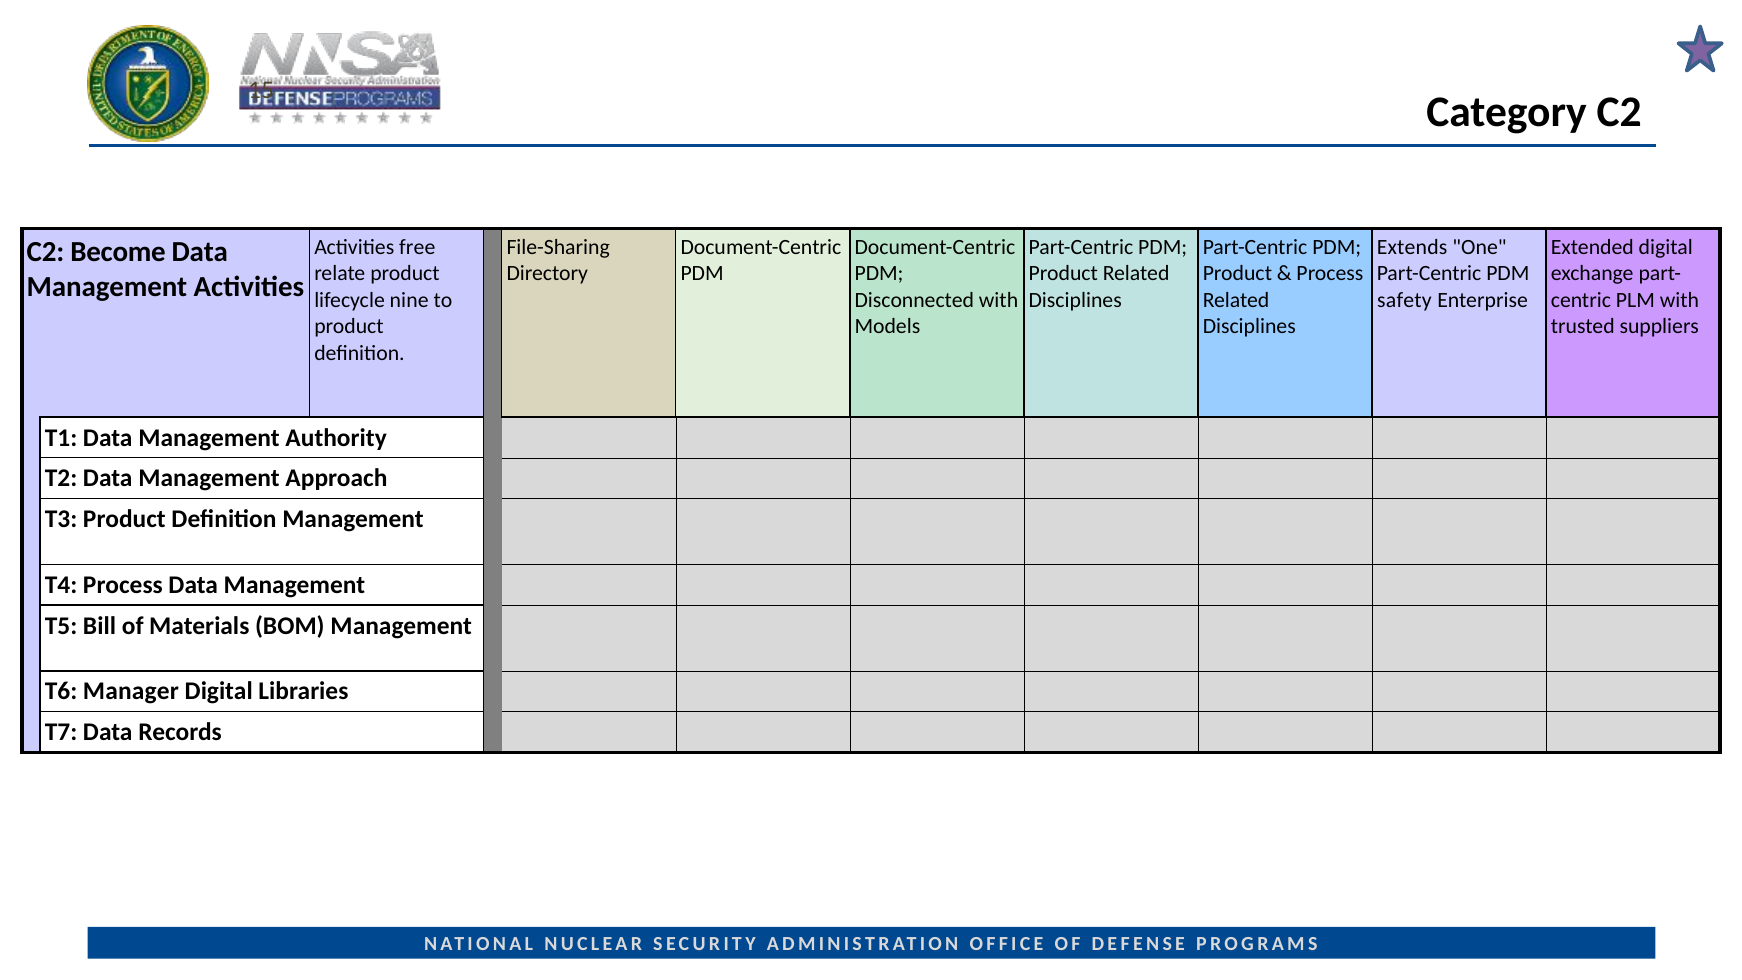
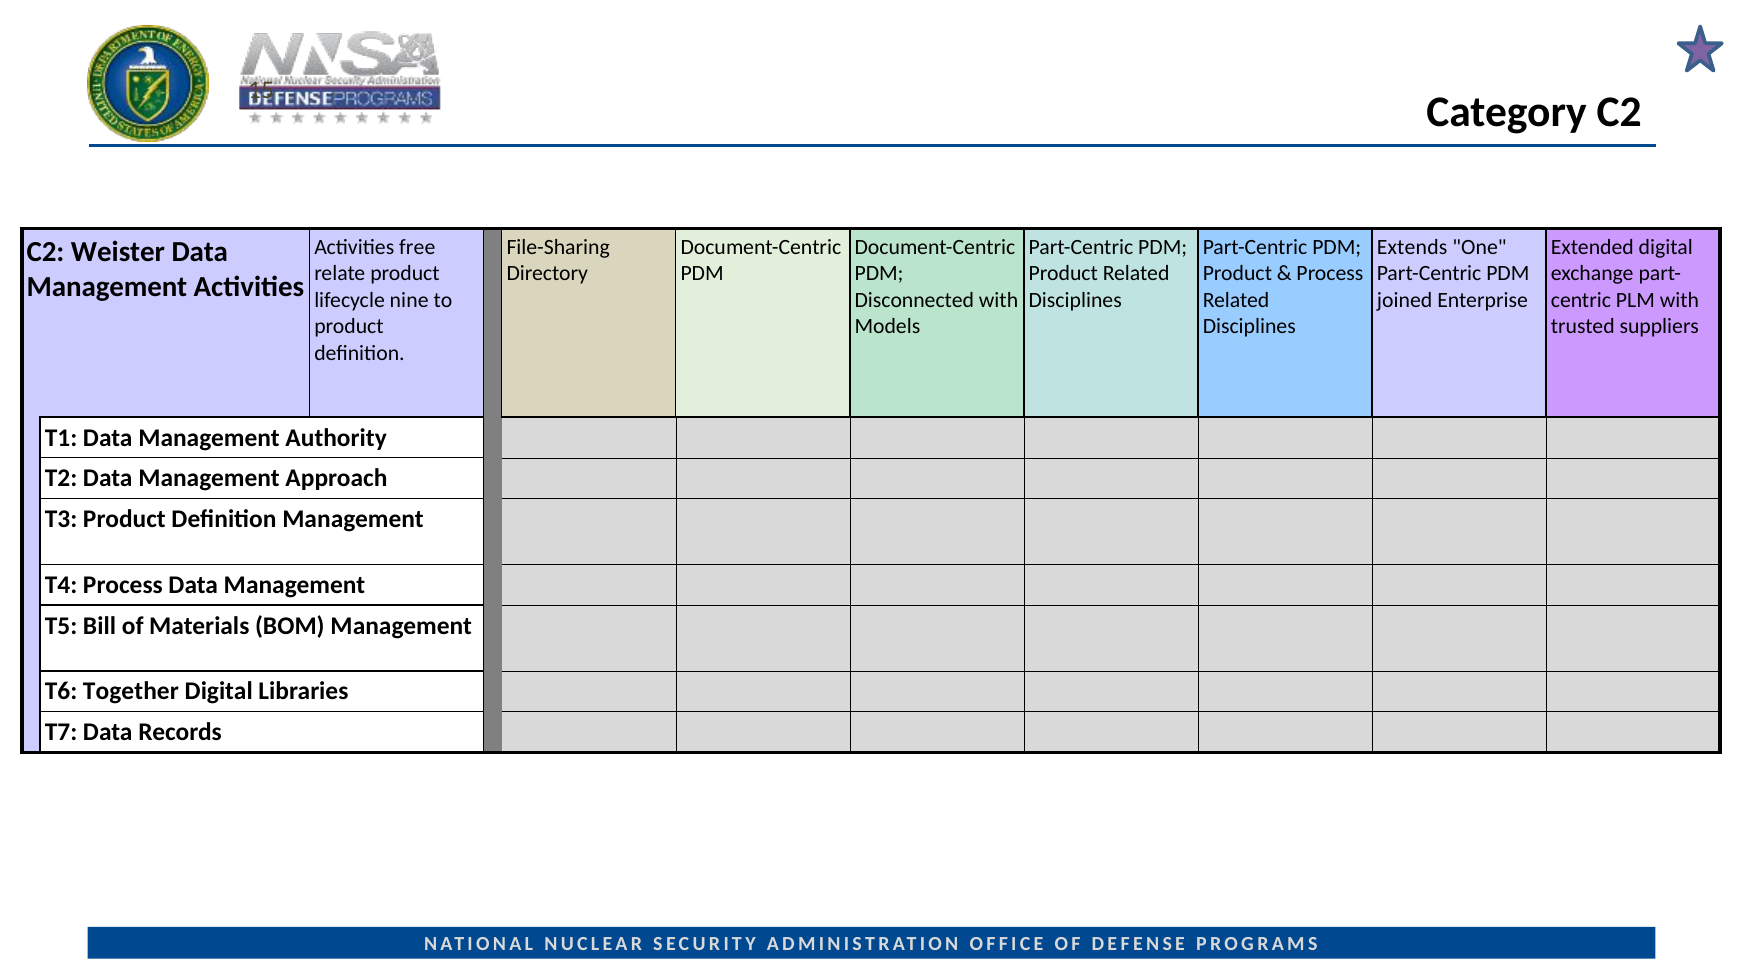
Become: Become -> Weister (118, 252)
safety: safety -> joined (1405, 300)
Manager: Manager -> Together (131, 691)
